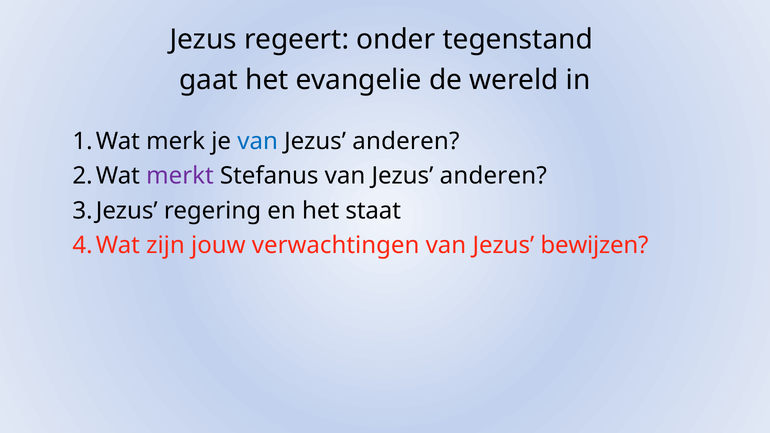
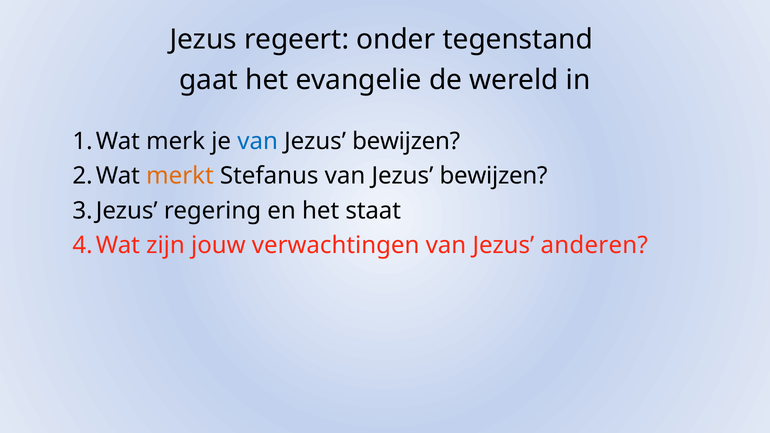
anderen: anderen -> bewijzen (406, 141)
merkt colour: purple -> orange (180, 176)
Stefanus van Jezus anderen: anderen -> bewijzen (494, 176)
bewijzen: bewijzen -> anderen (594, 245)
